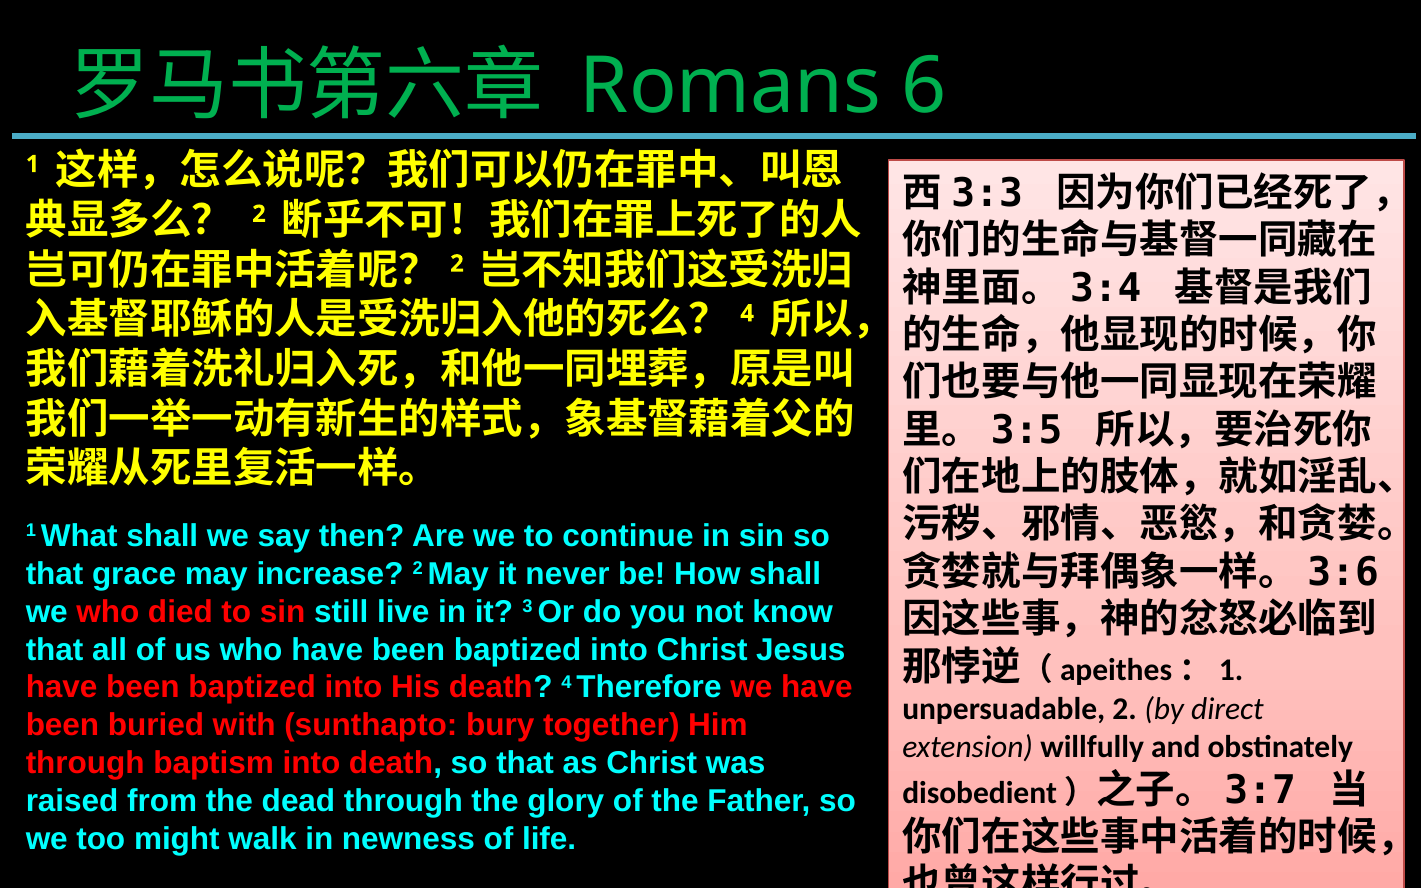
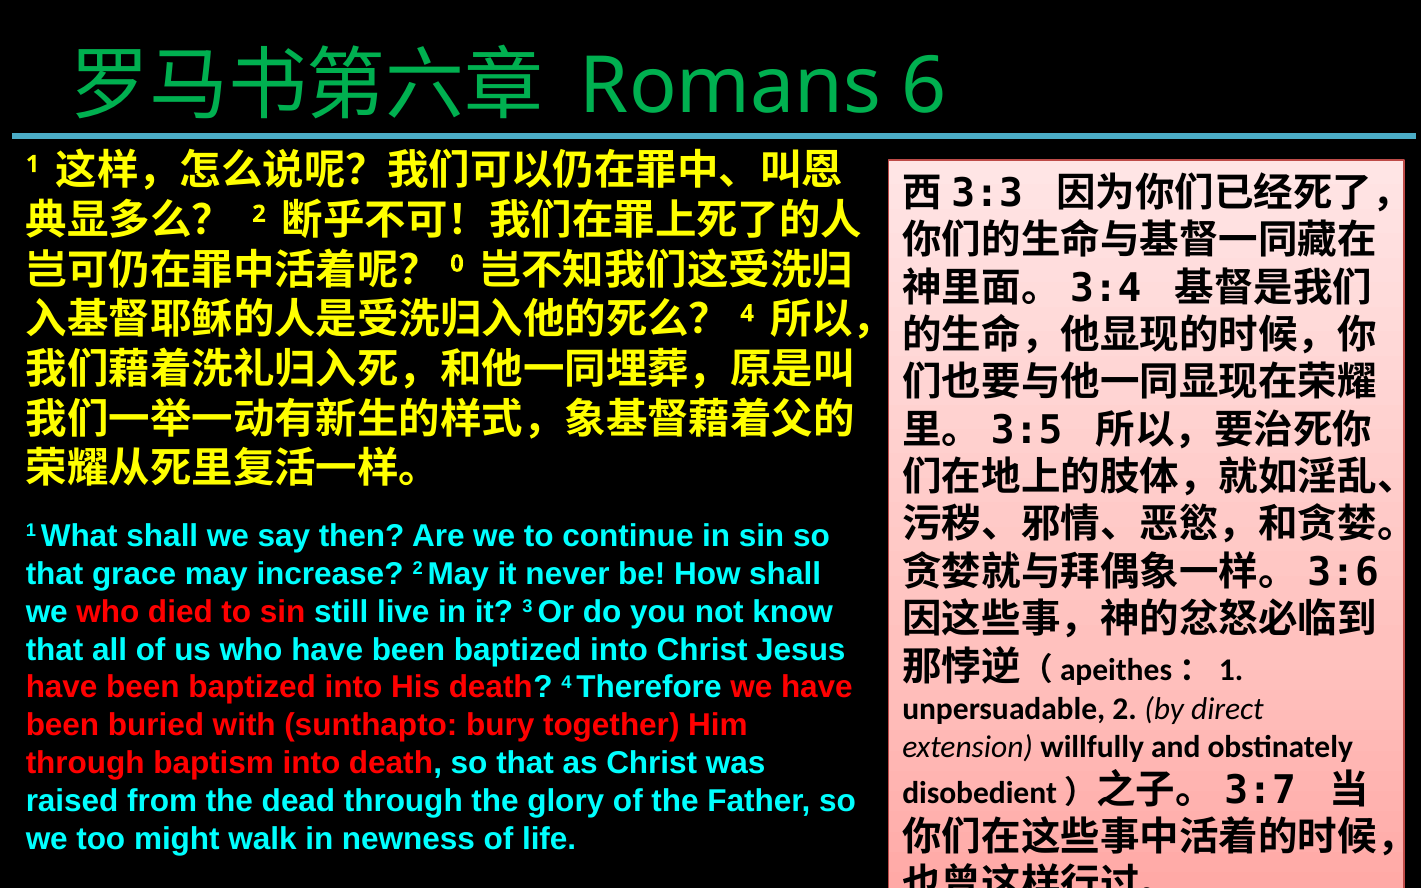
2: 2 -> 0 (457, 264)
